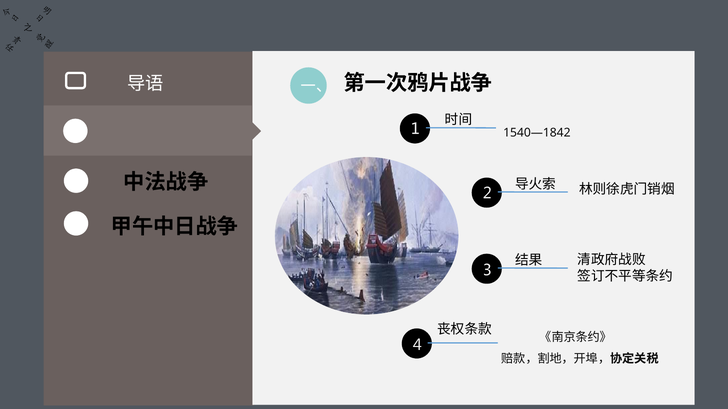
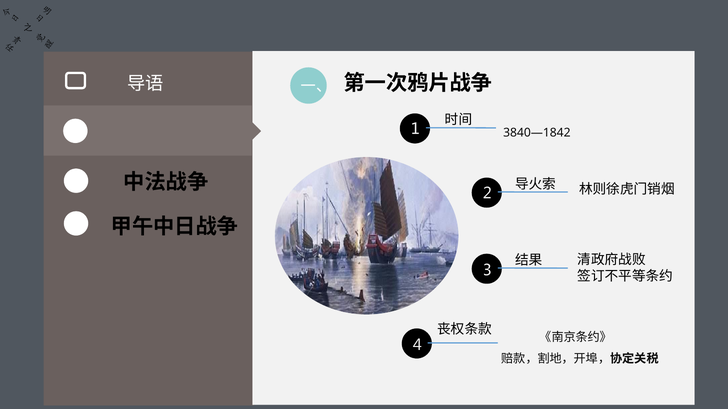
1540—1842: 1540—1842 -> 3840—1842 (537, 133)
